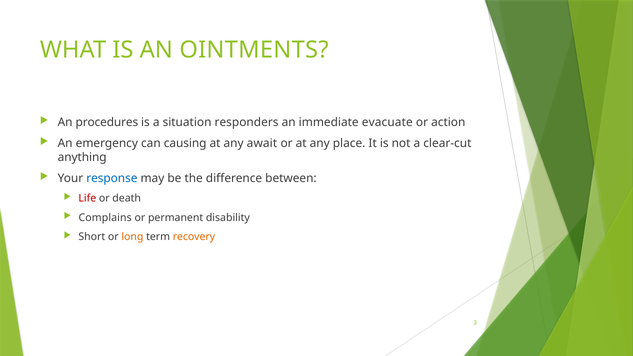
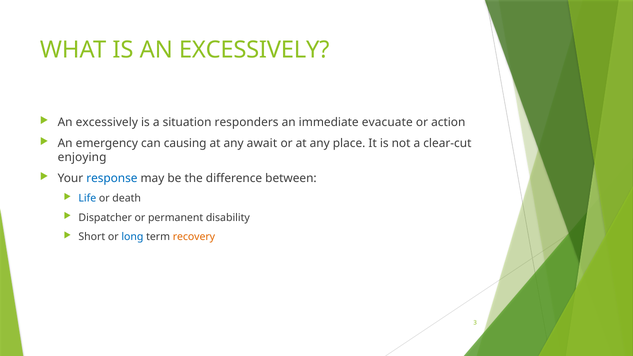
IS AN OINTMENTS: OINTMENTS -> EXCESSIVELY (254, 50)
procedures: procedures -> excessively (107, 123)
anything: anything -> enjoying (82, 158)
Life colour: red -> blue (87, 198)
Complains: Complains -> Dispatcher (105, 218)
long colour: orange -> blue (132, 237)
